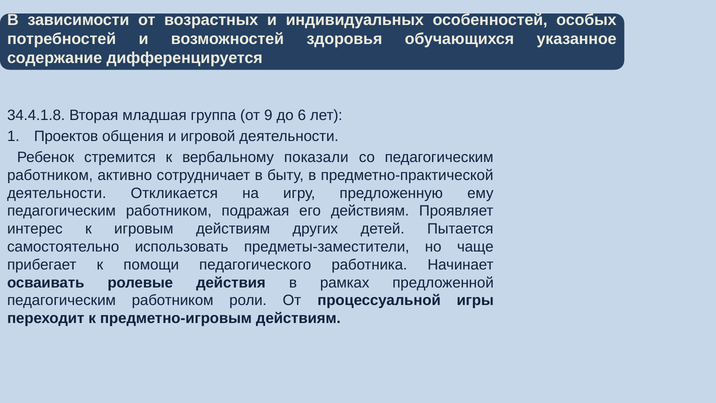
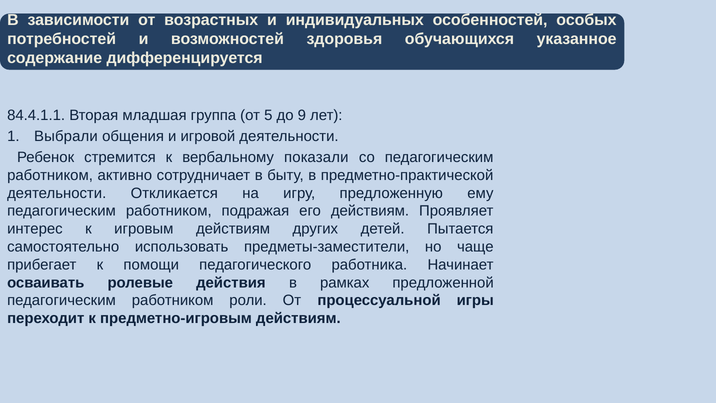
34.4.1.8: 34.4.1.8 -> 84.4.1.1 (36, 115)
9: 9 -> 5 (268, 115)
6: 6 -> 9 (302, 115)
Проектов: Проектов -> Выбрали (66, 136)
